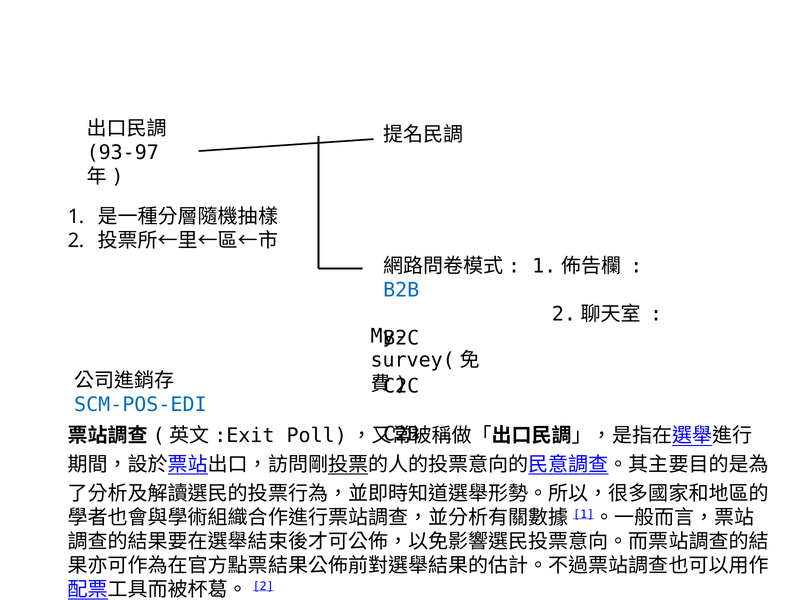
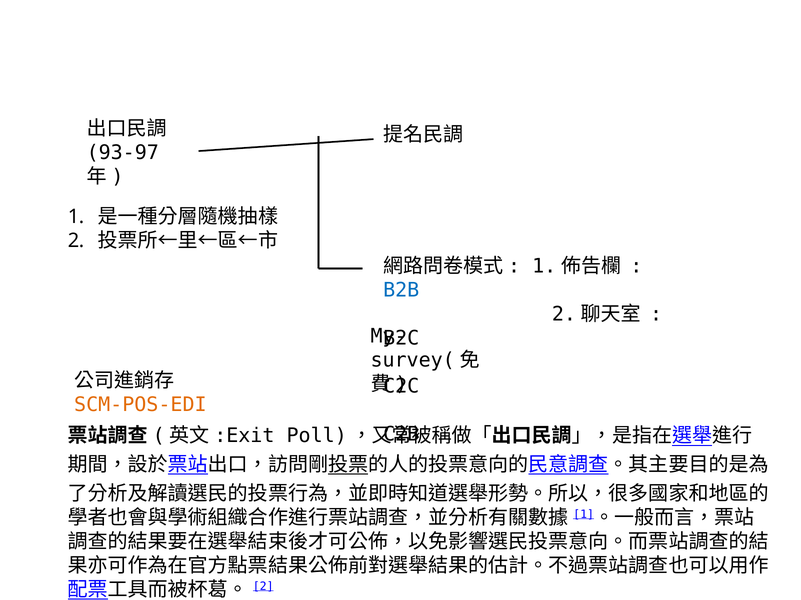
SCM-POS-EDI colour: blue -> orange (140, 405)
